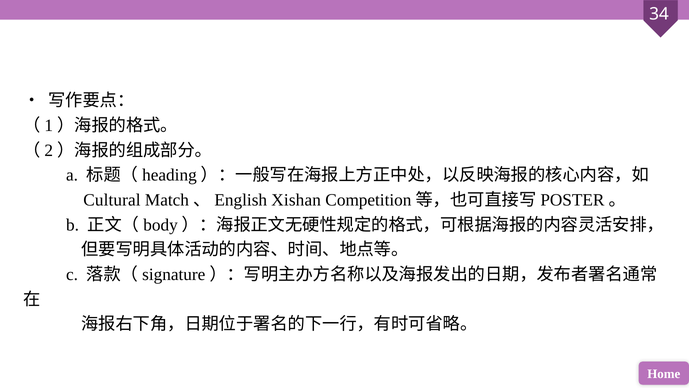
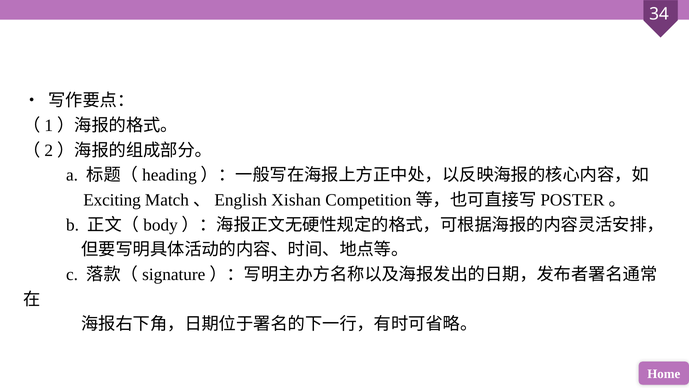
Cultural: Cultural -> Exciting (112, 200)
